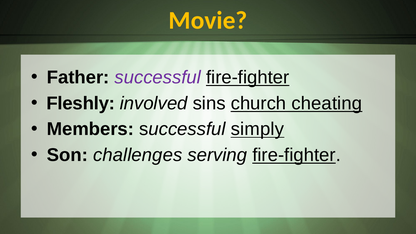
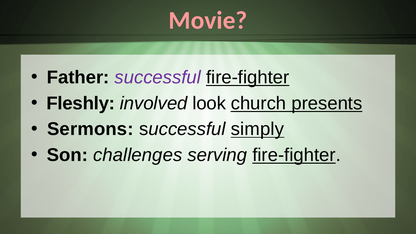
Movie colour: yellow -> pink (208, 20)
sins: sins -> look (209, 103)
cheating: cheating -> presents (327, 103)
Members: Members -> Sermons (90, 129)
